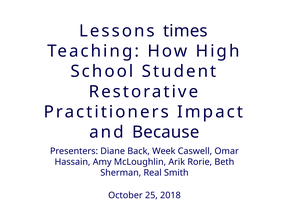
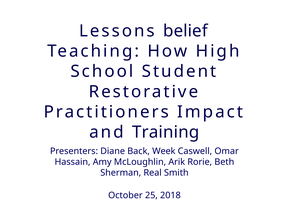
times: times -> belief (185, 31)
Because: Because -> Training (166, 133)
